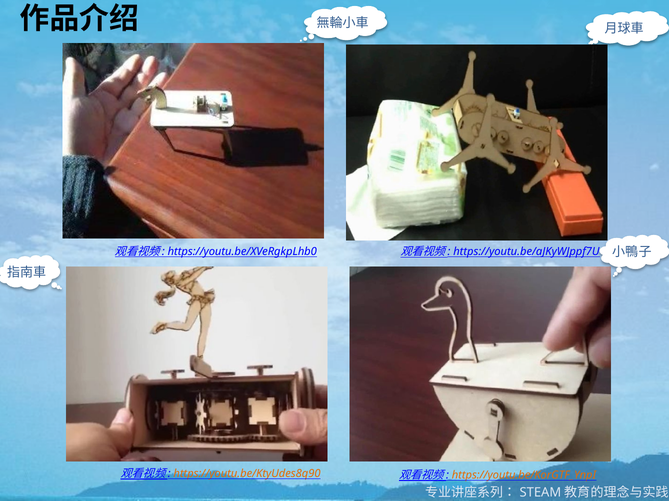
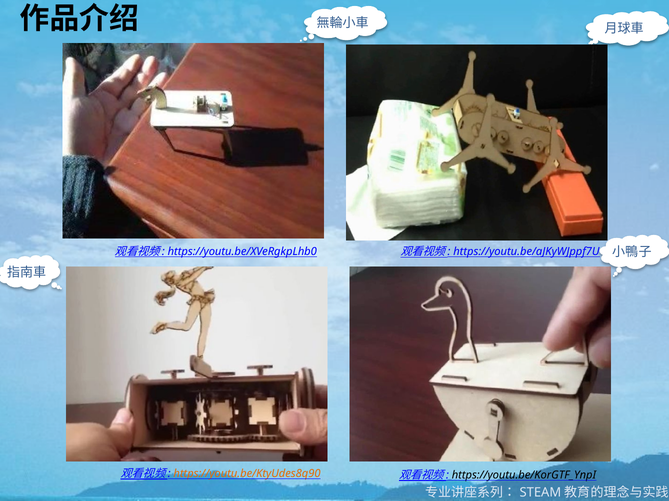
https://youtu.be/KorGTF_YnpI colour: orange -> black (524, 476)
